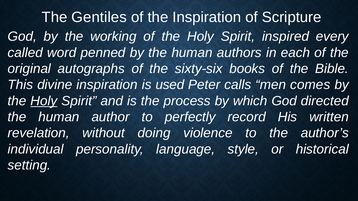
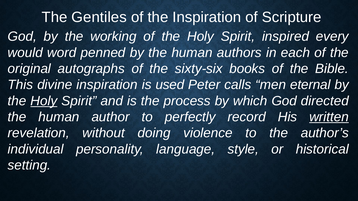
called: called -> would (25, 53)
comes: comes -> eternal (310, 85)
written underline: none -> present (329, 117)
